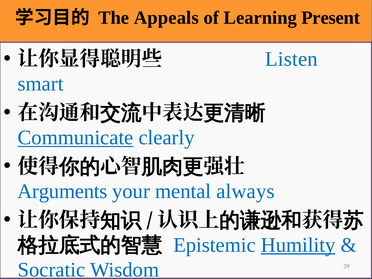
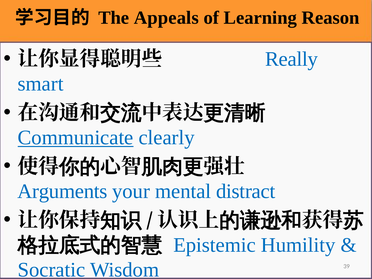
Present: Present -> Reason (331, 18)
Listen: Listen -> Really (292, 59)
always: always -> distract (246, 191)
Humility underline: present -> none (298, 245)
